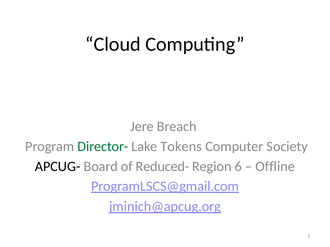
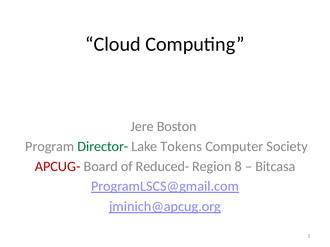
Breach: Breach -> Boston (177, 127)
APCUG- colour: black -> red (58, 167)
6: 6 -> 8 (238, 167)
Offline: Offline -> Bitcasa (275, 167)
